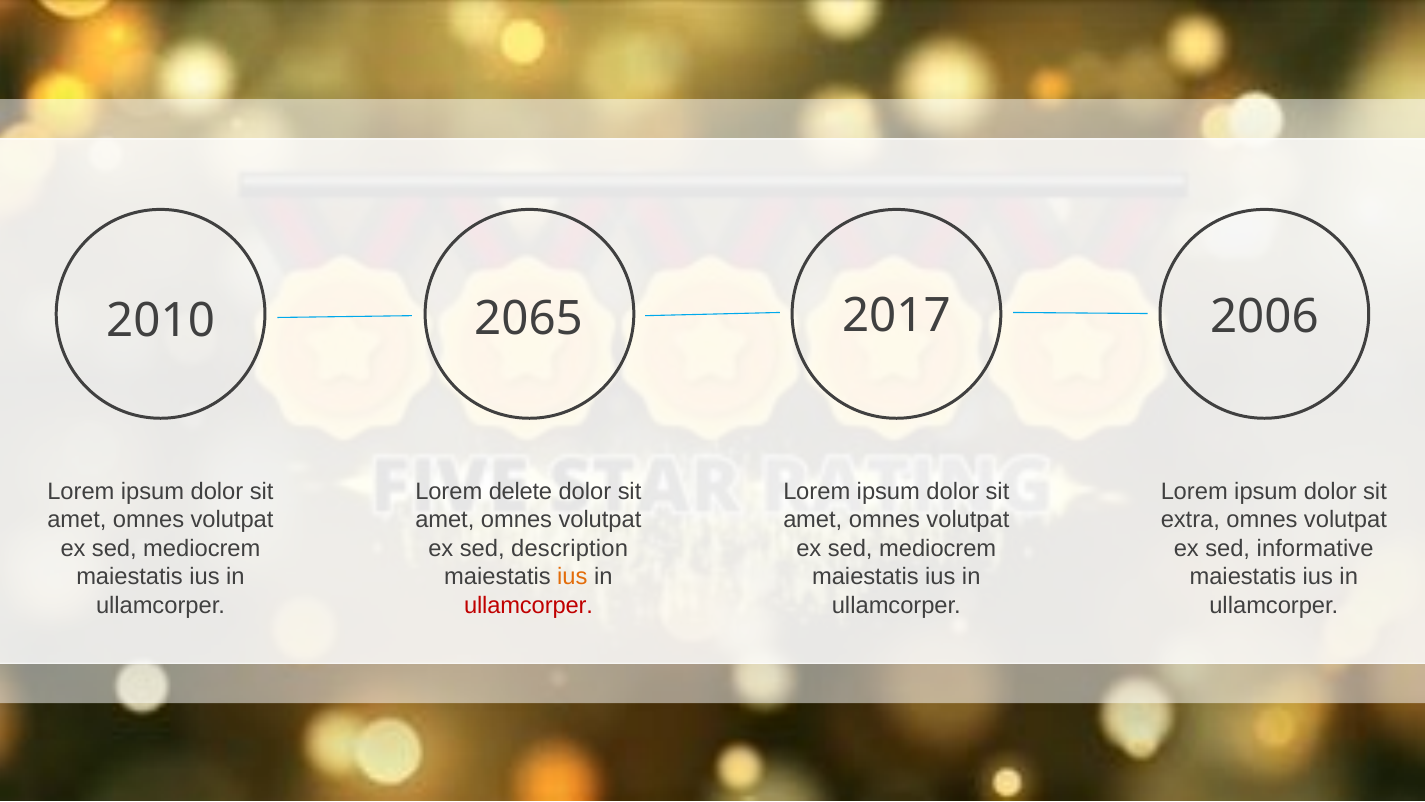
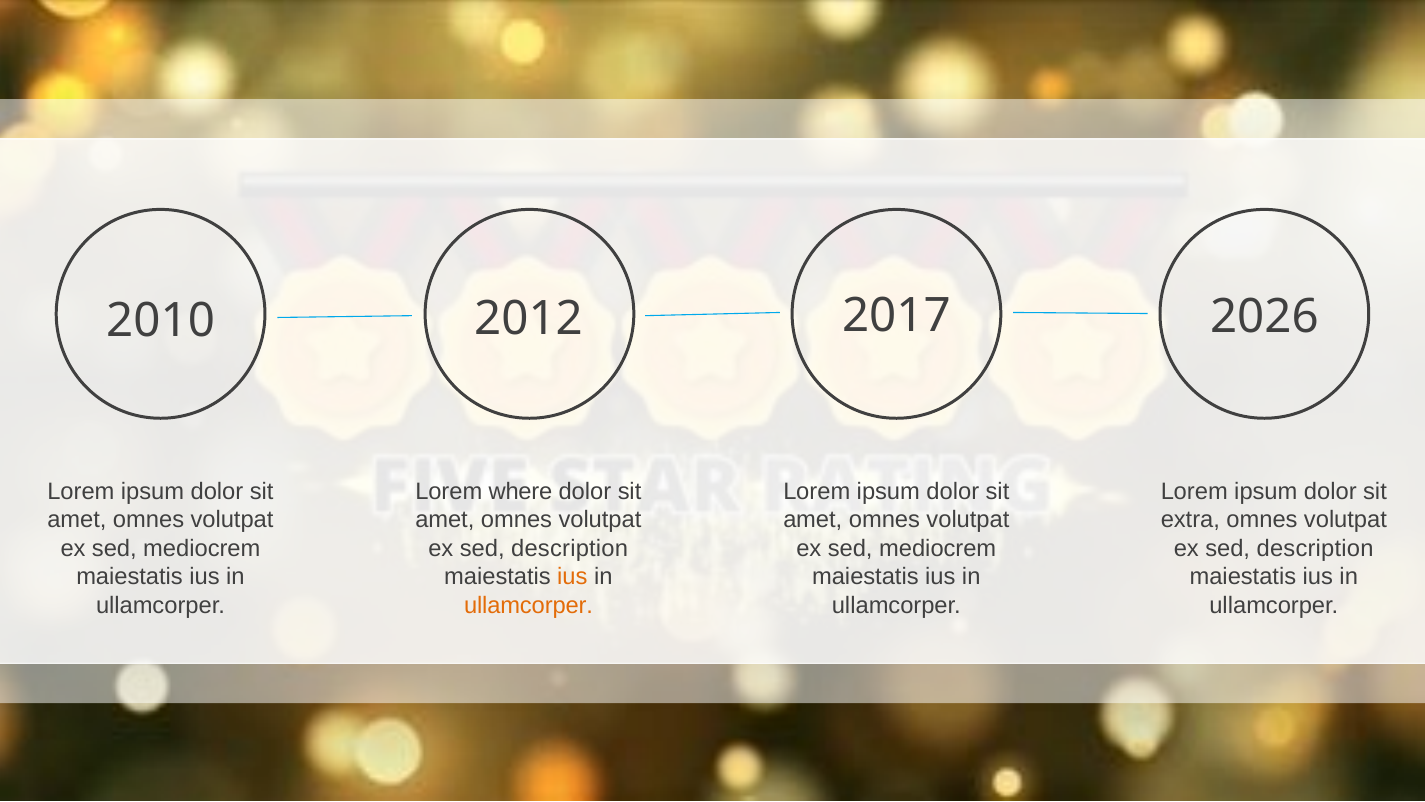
2065: 2065 -> 2012 (529, 319)
2006: 2006 -> 2026 (1264, 317)
delete: delete -> where (520, 491)
informative: informative -> description (1315, 548)
ullamcorper colour: red -> orange (528, 605)
